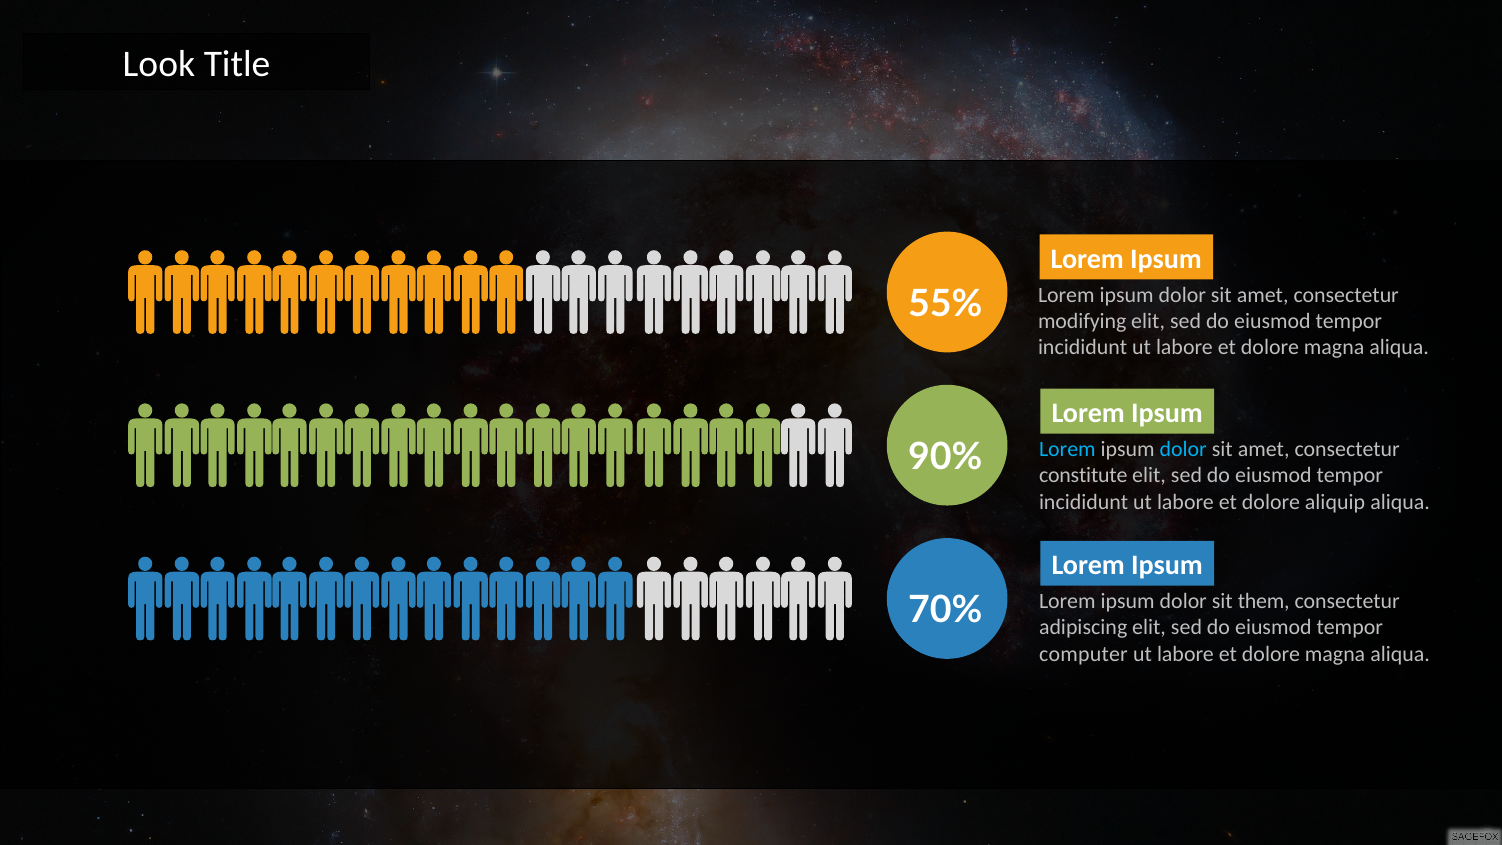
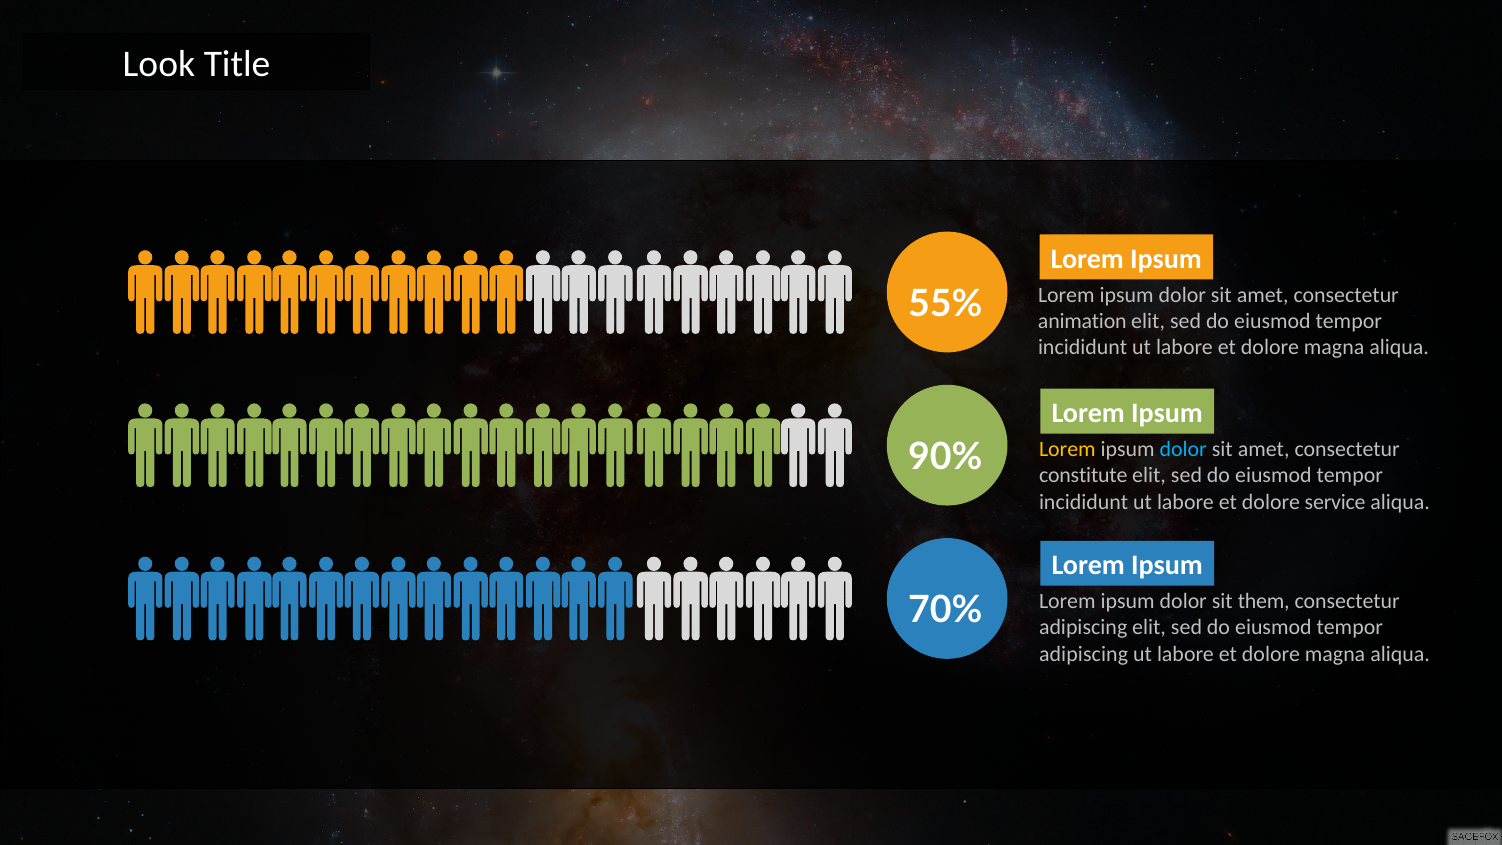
modifying: modifying -> animation (1082, 321)
Lorem colour: light blue -> yellow (1067, 449)
aliquip: aliquip -> service (1335, 502)
computer: computer -> adipiscing (1084, 654)
